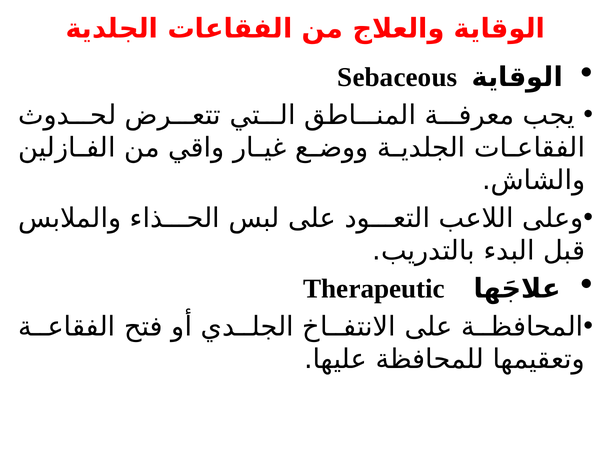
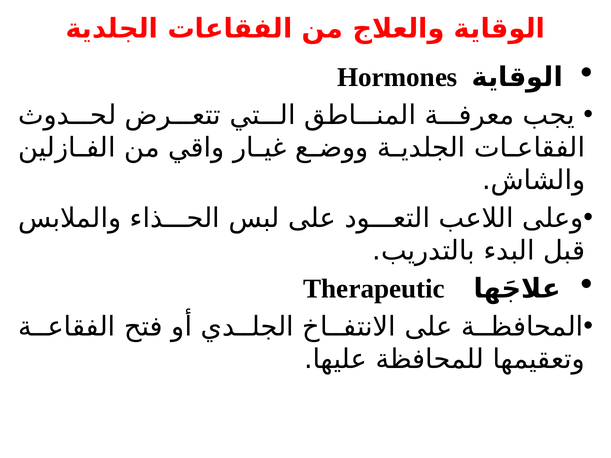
Sebaceous: Sebaceous -> Hormones (397, 77)
